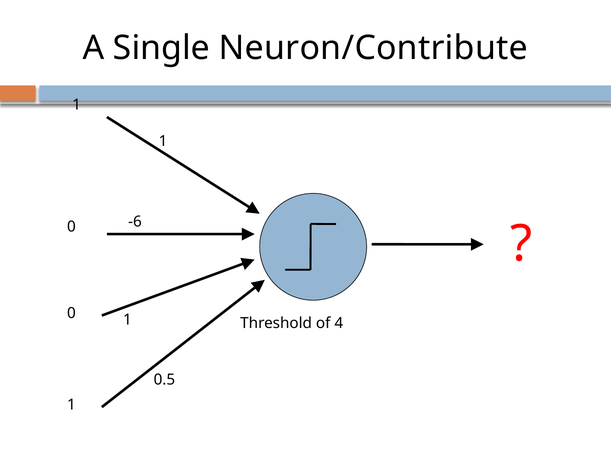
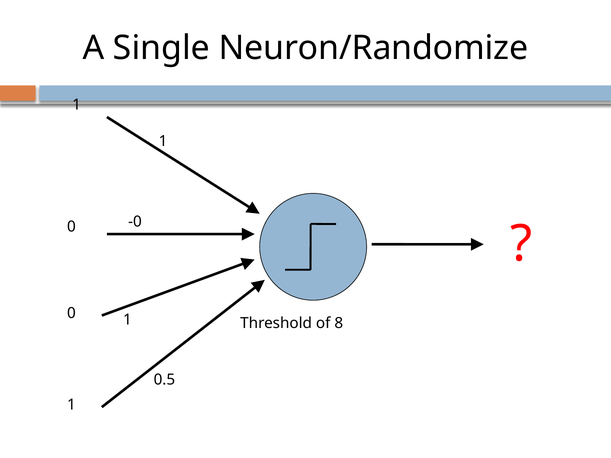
Neuron/Contribute: Neuron/Contribute -> Neuron/Randomize (374, 48)
-6: -6 -> -0 (135, 222)
4: 4 -> 8 (339, 324)
